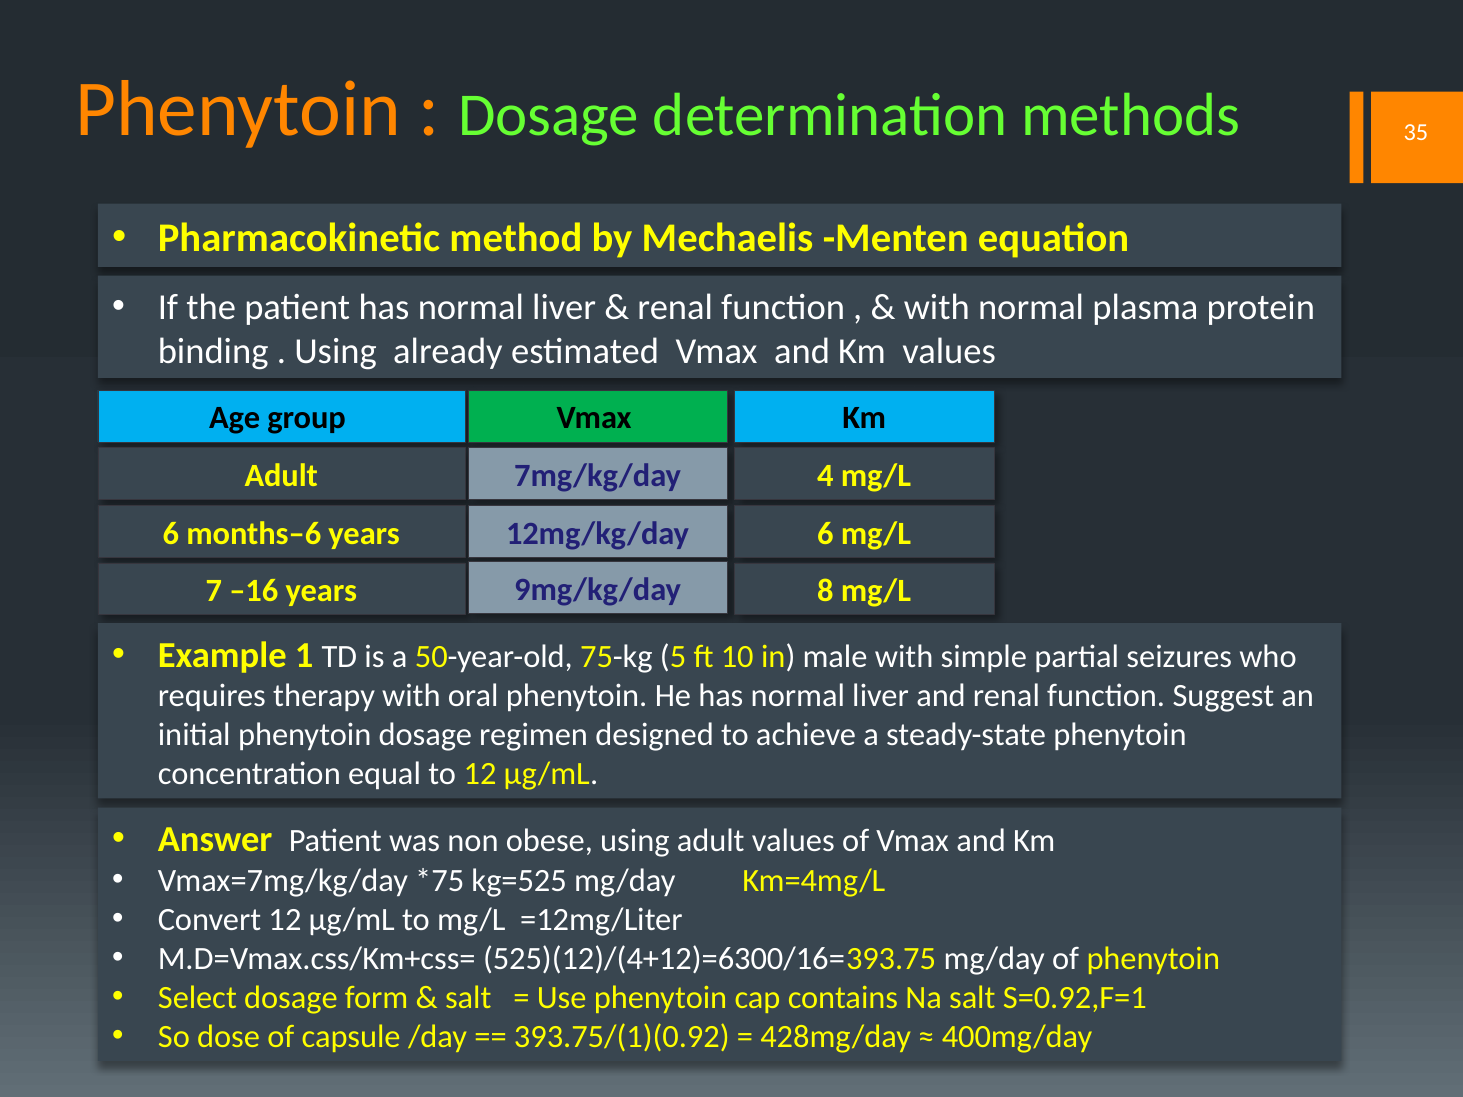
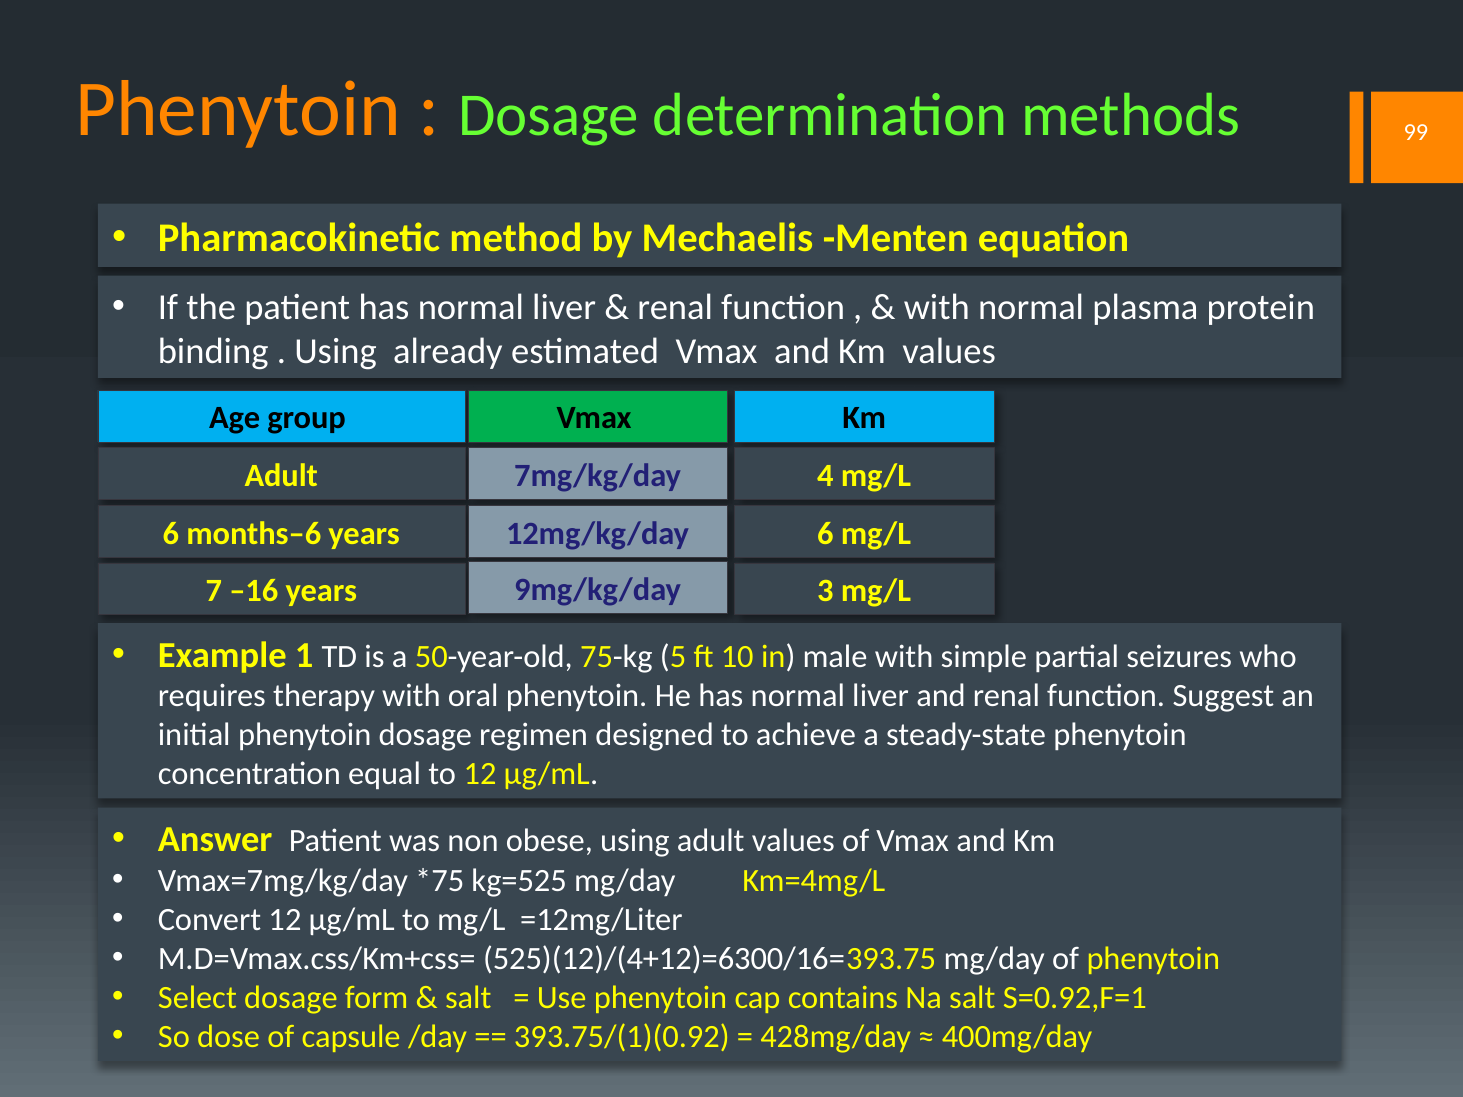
35: 35 -> 99 (1416, 133)
8: 8 -> 3 (825, 591)
